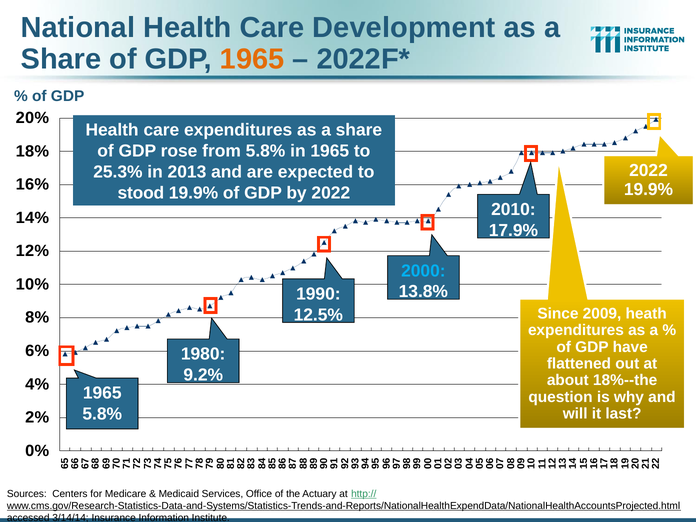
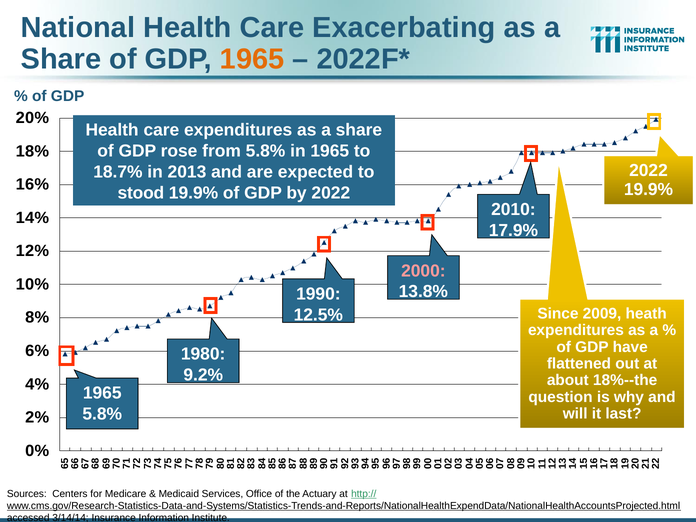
Development: Development -> Exacerbating (404, 28)
25.3%: 25.3% -> 18.7% (118, 172)
2000 colour: light blue -> pink (423, 271)
